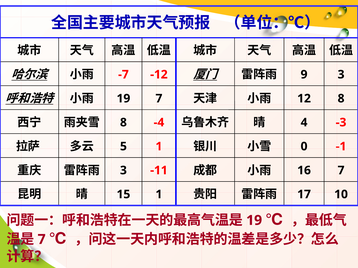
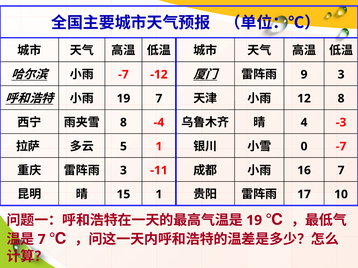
-1: -1 -> -7 (341, 147)
